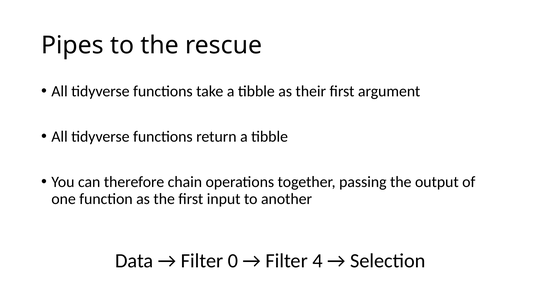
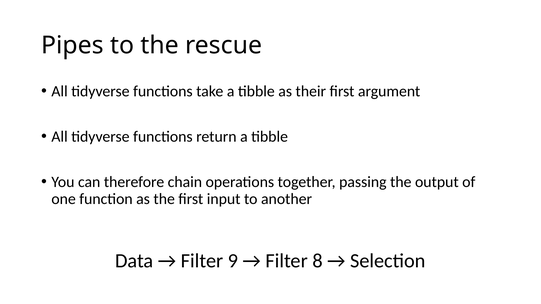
0: 0 -> 9 (233, 261)
4: 4 -> 8 (318, 261)
